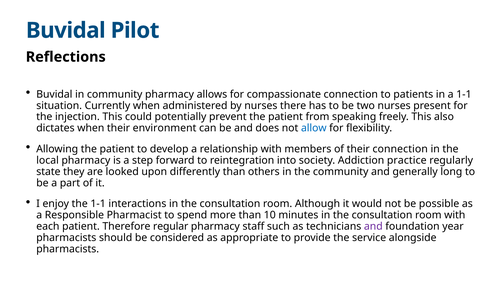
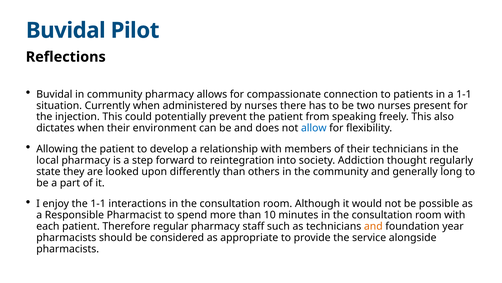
their connection: connection -> technicians (400, 149)
practice: practice -> thought (407, 160)
and colour: purple -> orange (373, 226)
